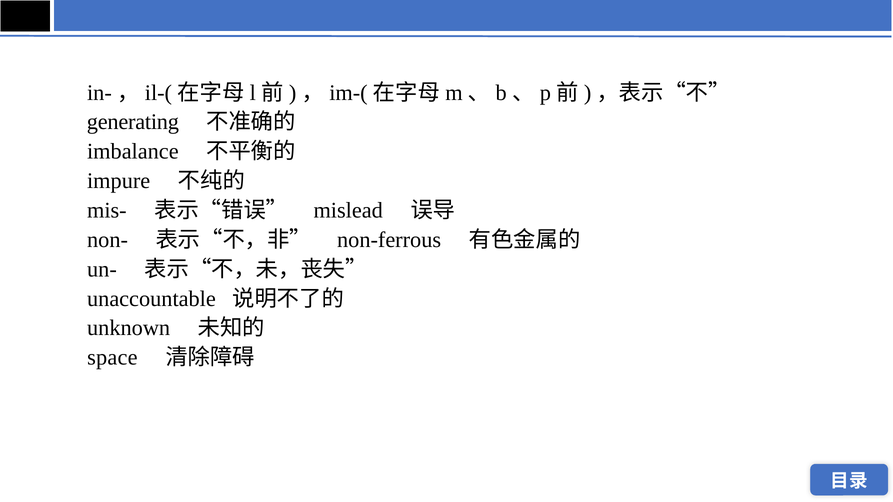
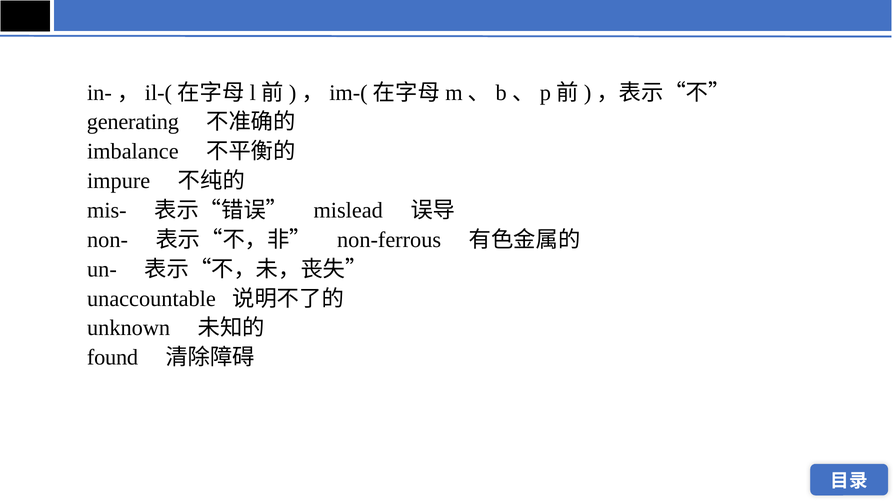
space: space -> found (113, 358)
